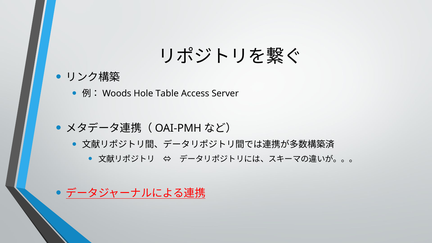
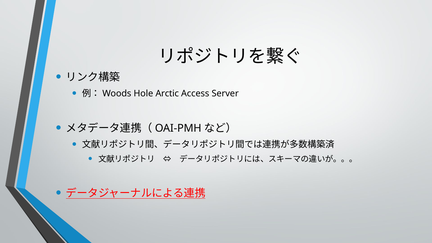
Table: Table -> Arctic (167, 94)
